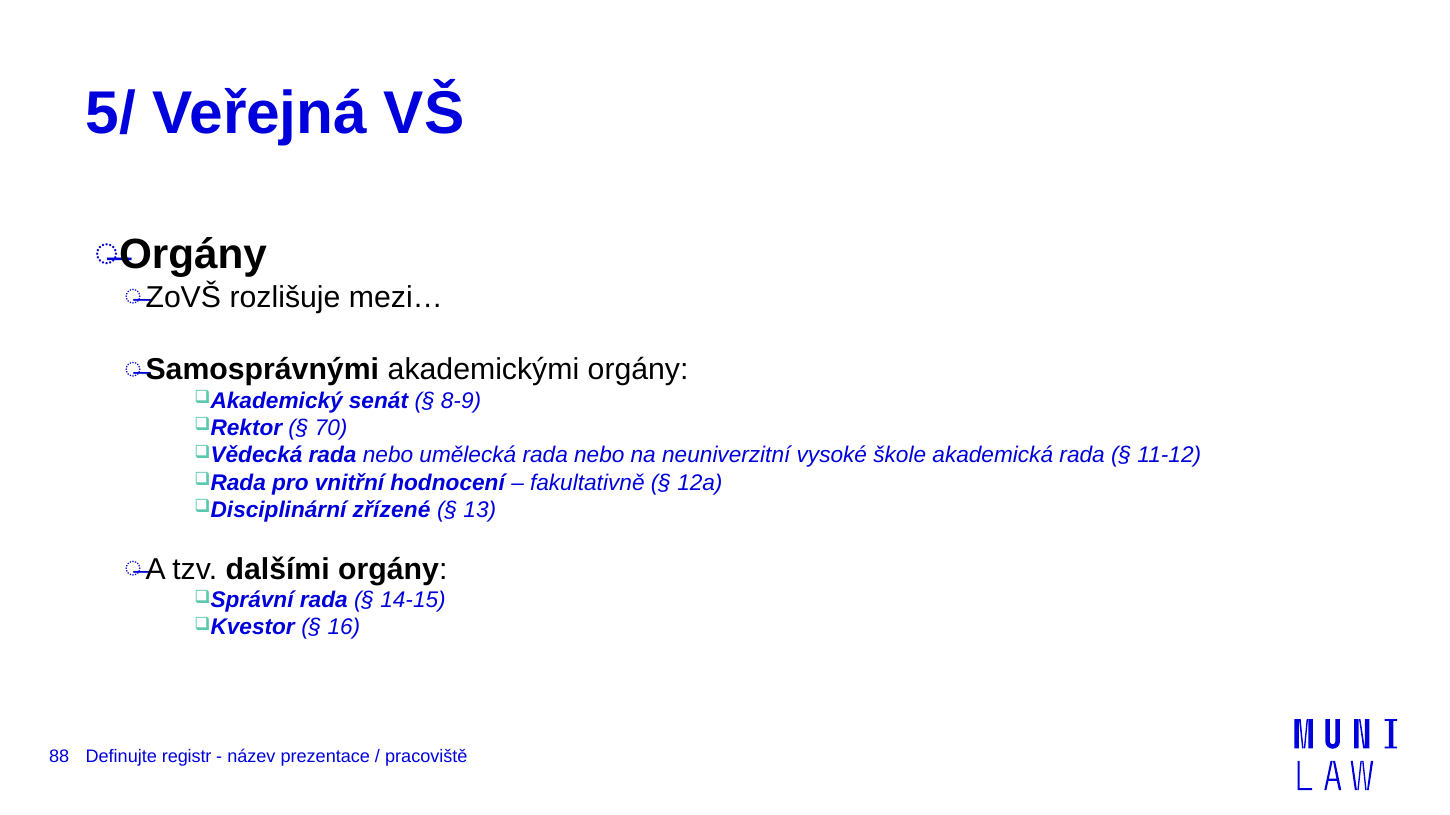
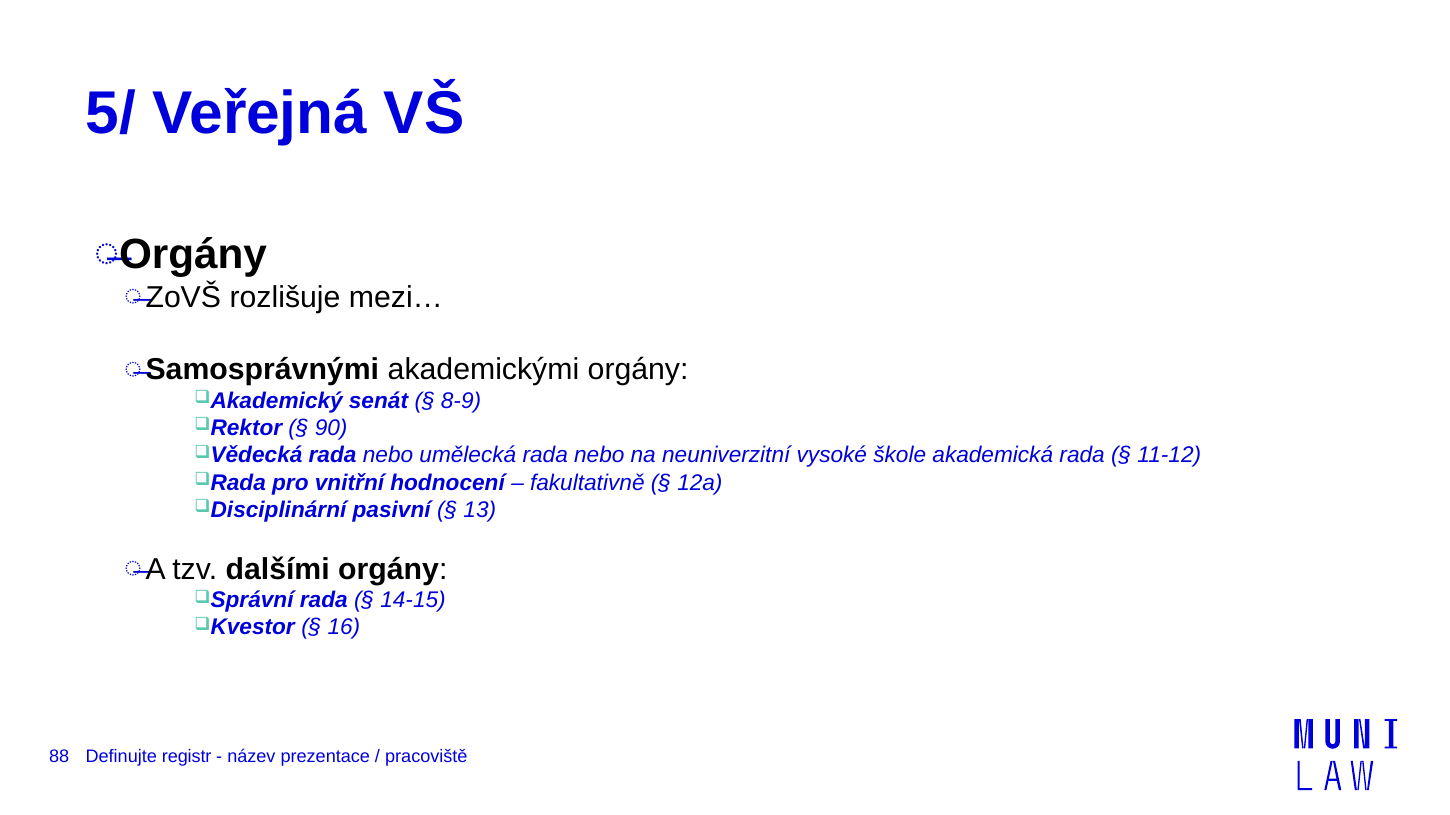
70: 70 -> 90 (331, 429)
zřízené: zřízené -> pasivní (392, 510)
